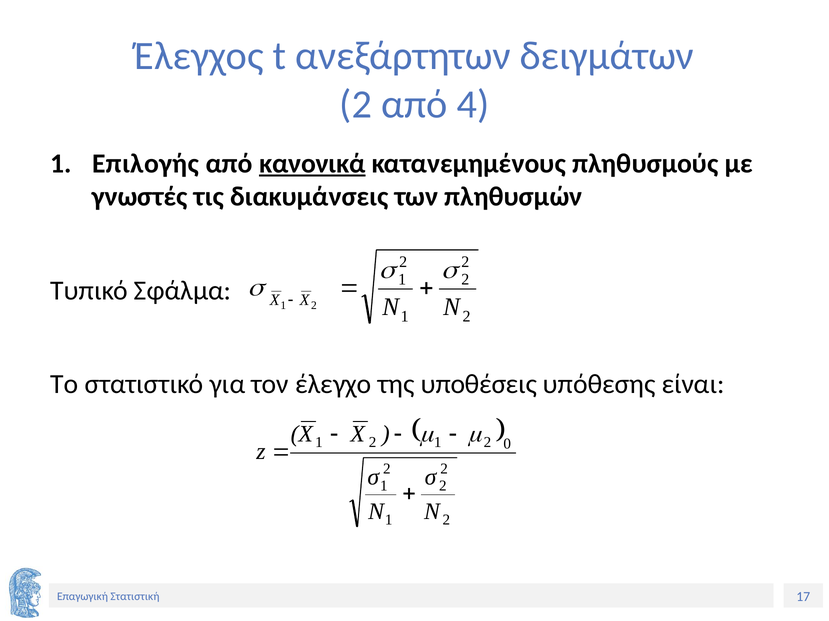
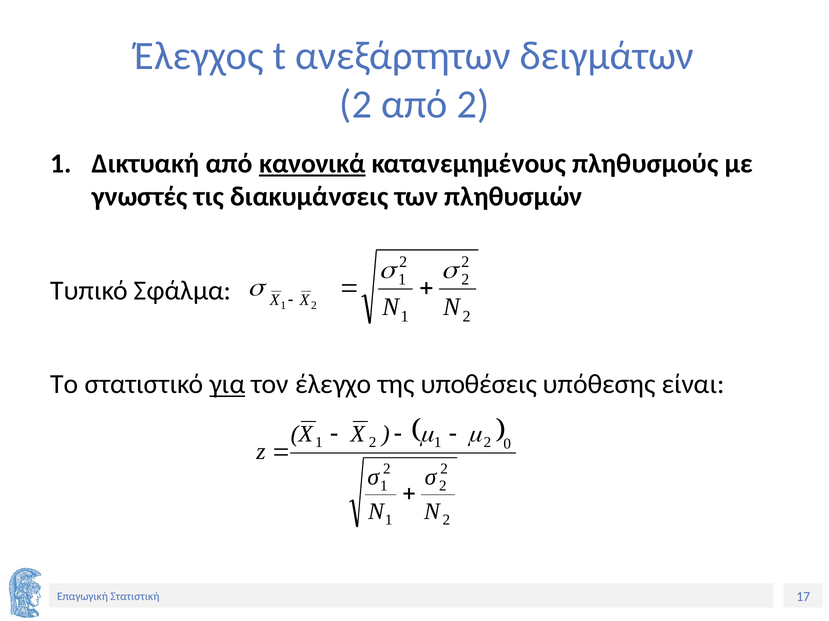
από 4: 4 -> 2 (473, 104)
Επιλογής: Επιλογής -> Δικτυακή (146, 164)
για underline: none -> present (227, 385)
